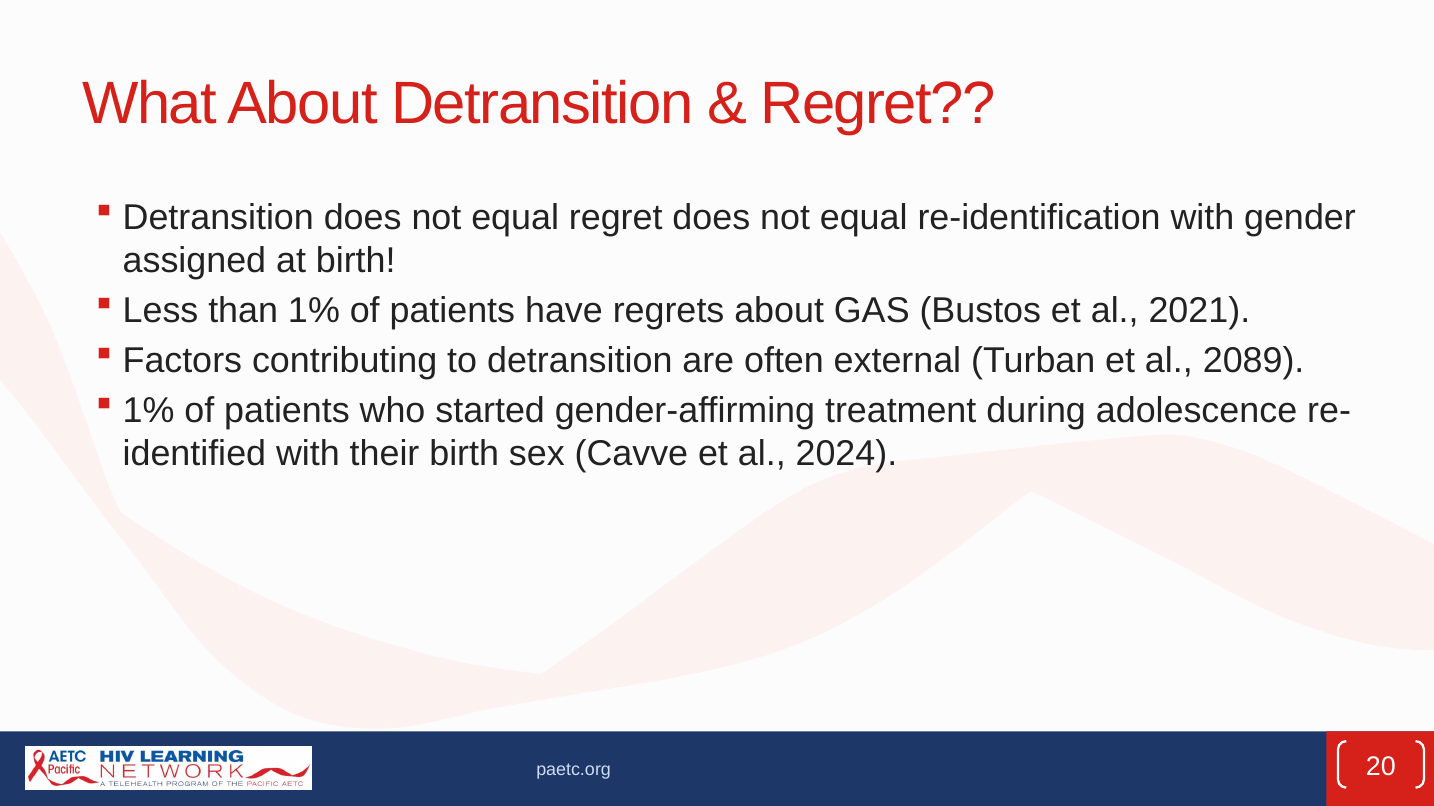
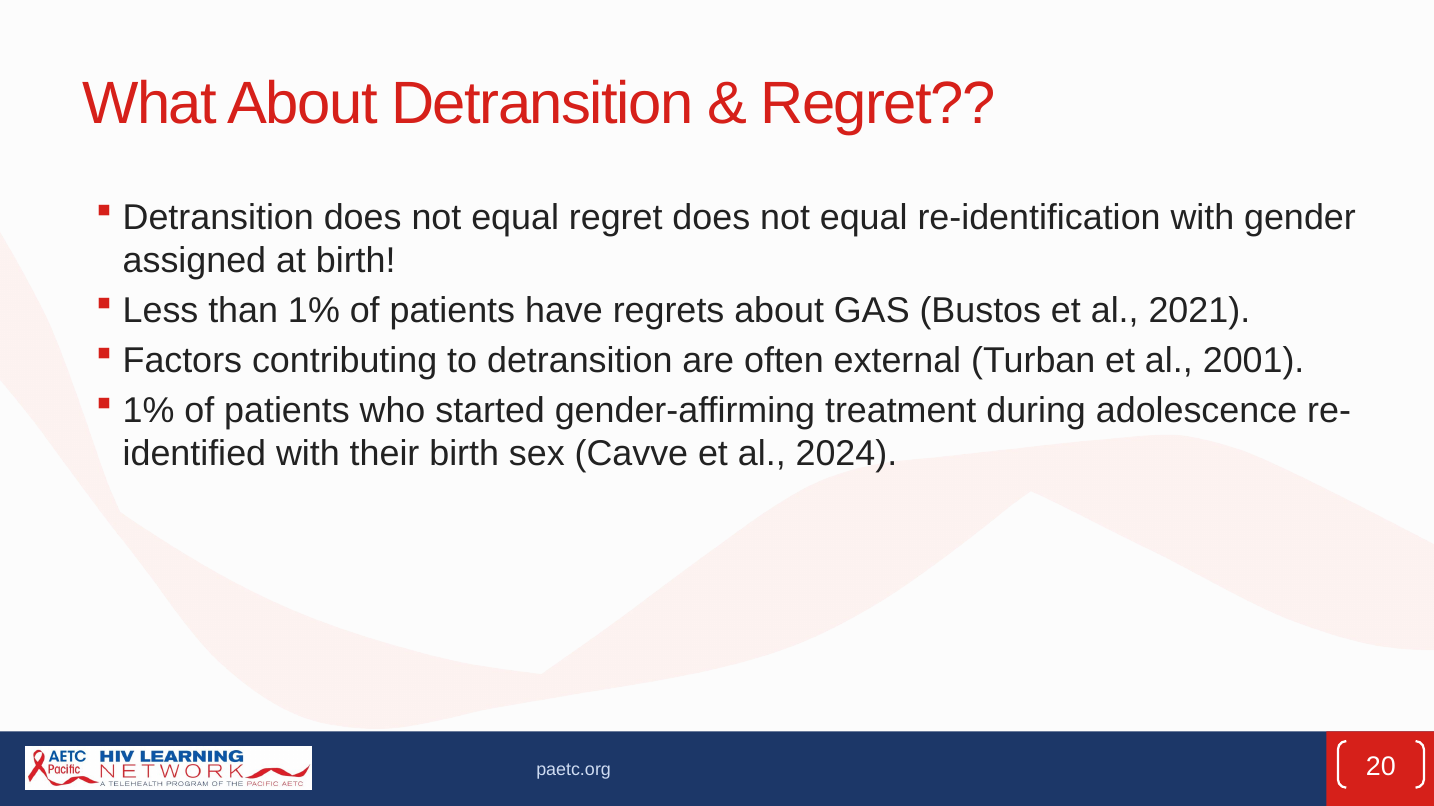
2089: 2089 -> 2001 (1254, 361)
